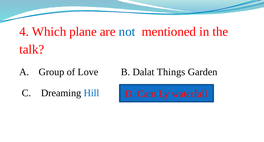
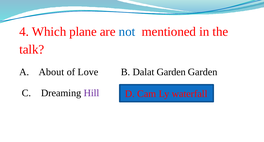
Group: Group -> About (51, 72)
Dalat Things: Things -> Garden (171, 72)
Hill colour: blue -> purple (91, 93)
